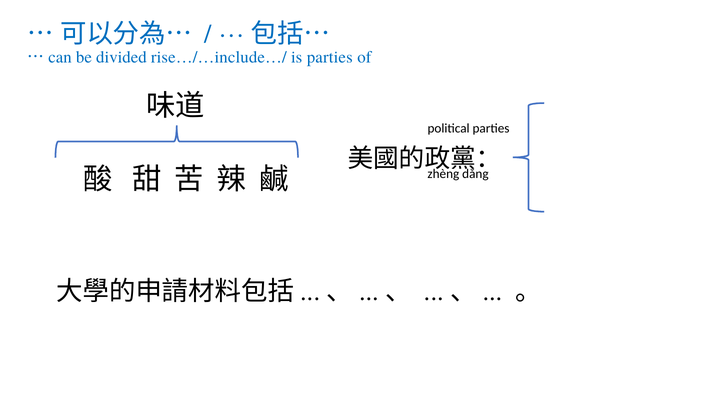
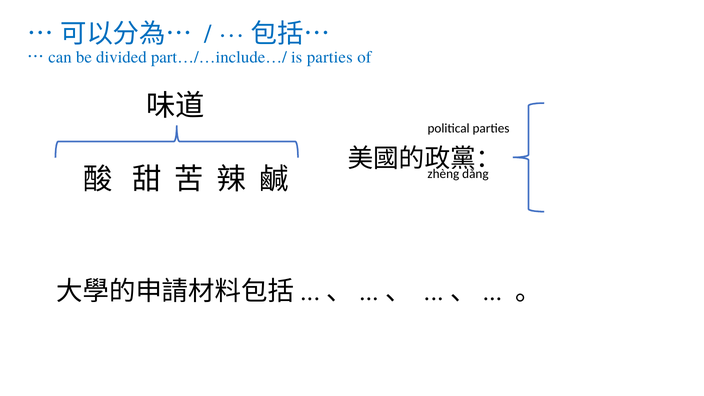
rise…/…include…/: rise…/…include…/ -> part…/…include…/ (219, 57)
